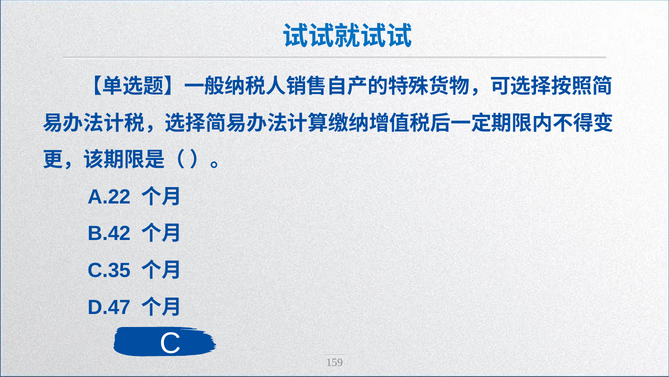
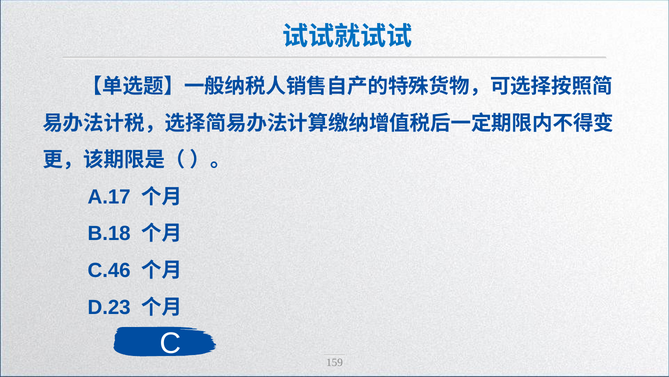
A.22: A.22 -> A.17 (109, 197)
B.42: B.42 -> B.18 (109, 233)
C.35: C.35 -> C.46 (109, 270)
D.47: D.47 -> D.23 (109, 307)
